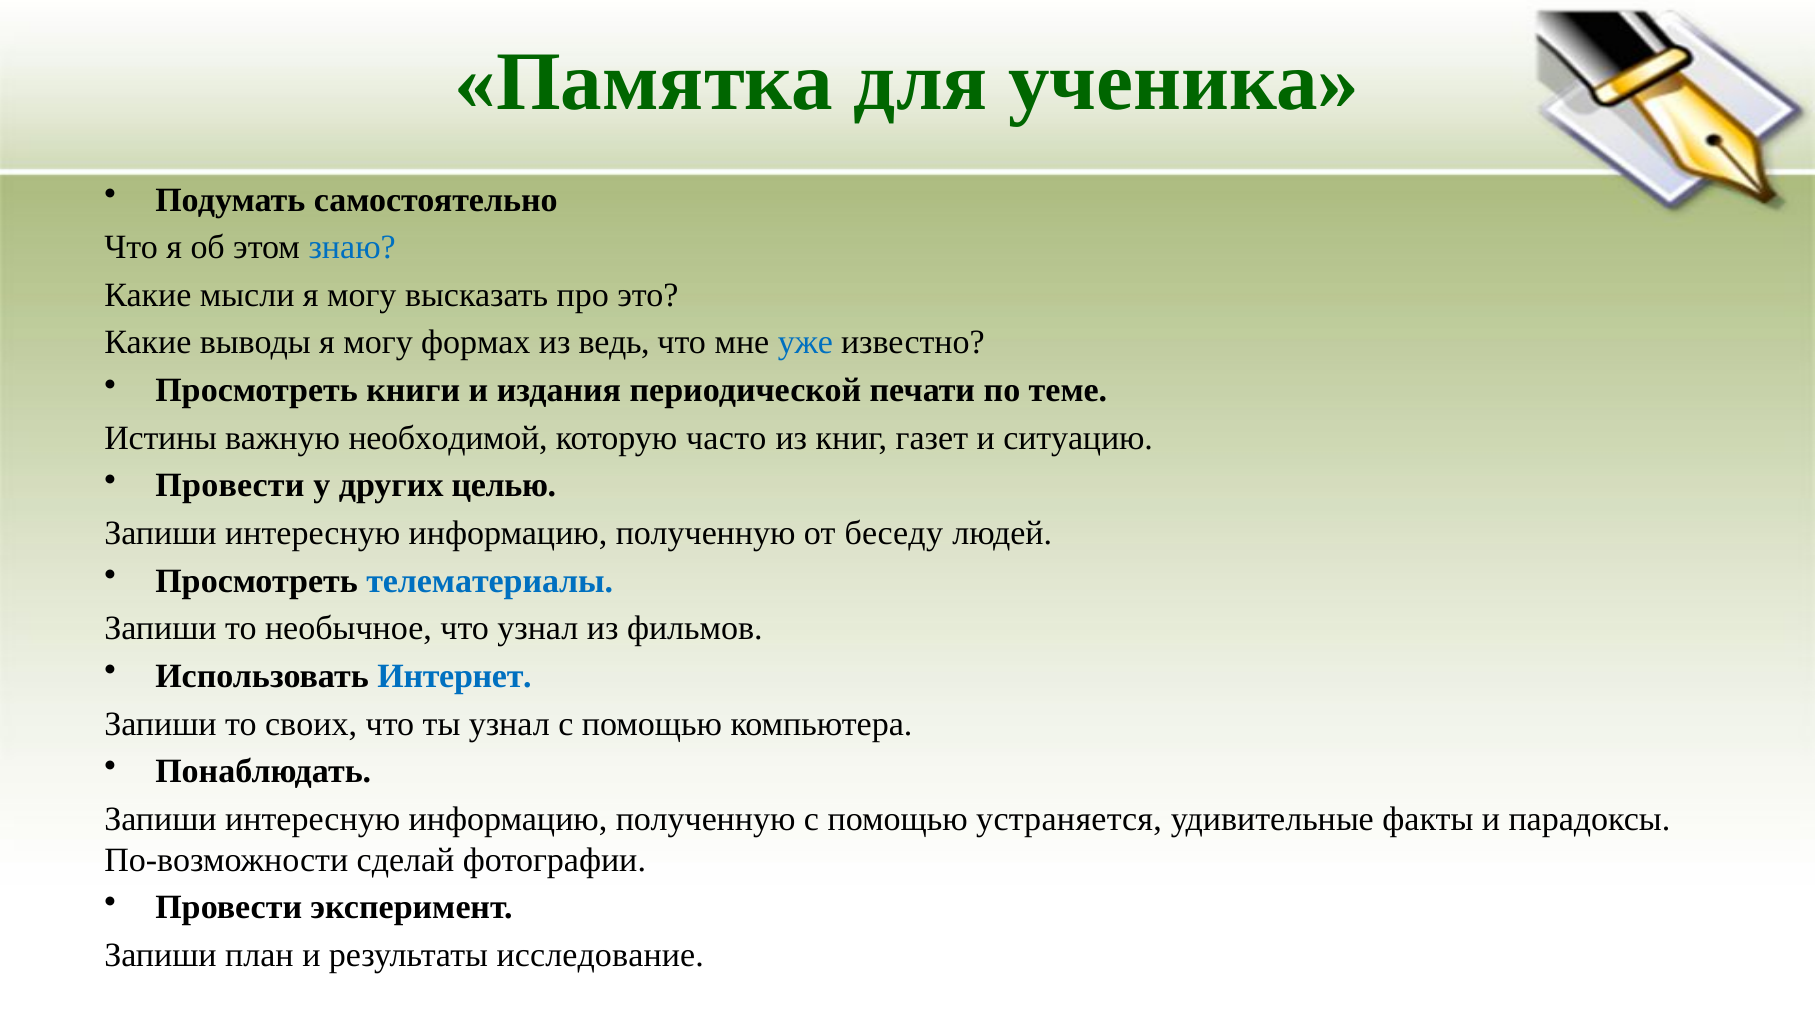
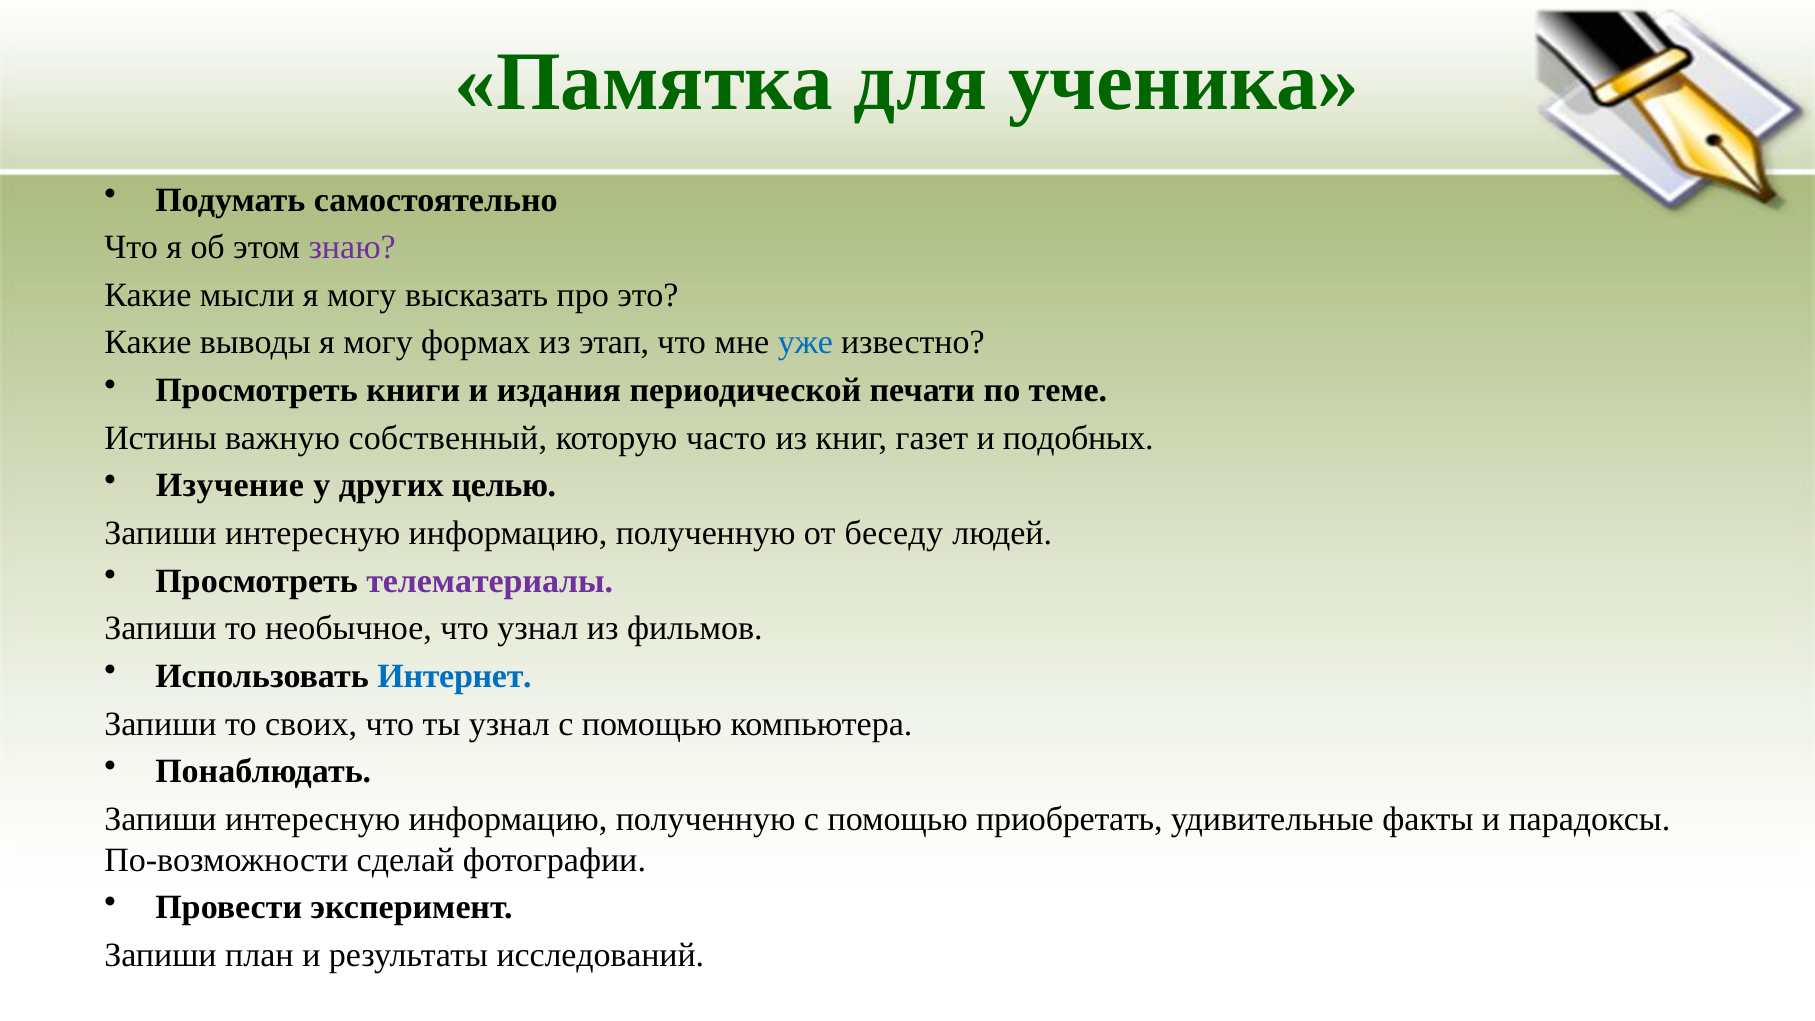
знаю colour: blue -> purple (352, 247)
ведь: ведь -> этап (614, 343)
необходимой: необходимой -> собственный (448, 438)
ситуацию: ситуацию -> подобных (1078, 438)
Провести: Провести -> Изучение (230, 486)
телематериалы colour: blue -> purple (490, 581)
устраняется: устраняется -> приобретать (1069, 819)
исследование: исследование -> исследований (600, 955)
